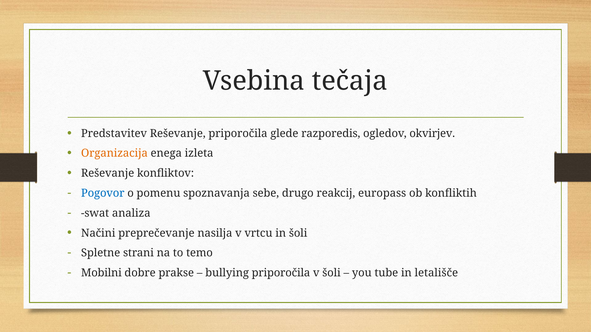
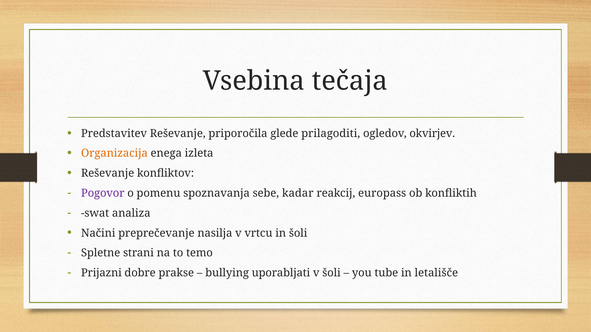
razporedis: razporedis -> prilagoditi (331, 134)
Pogovor colour: blue -> purple (103, 193)
drugo: drugo -> kadar (298, 193)
Mobilni: Mobilni -> Prijazni (101, 273)
bullying priporočila: priporočila -> uporabljati (281, 273)
